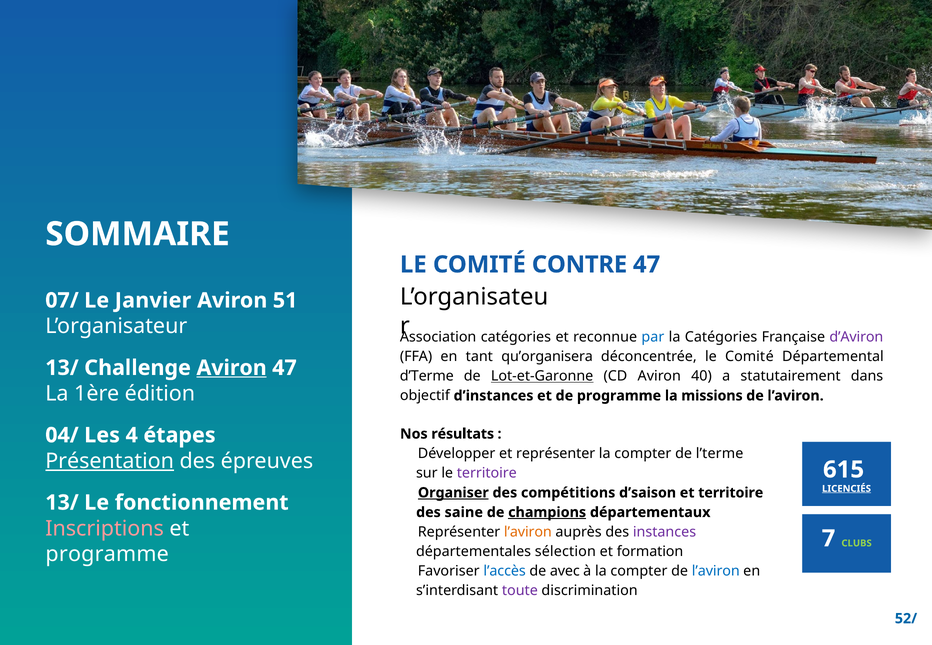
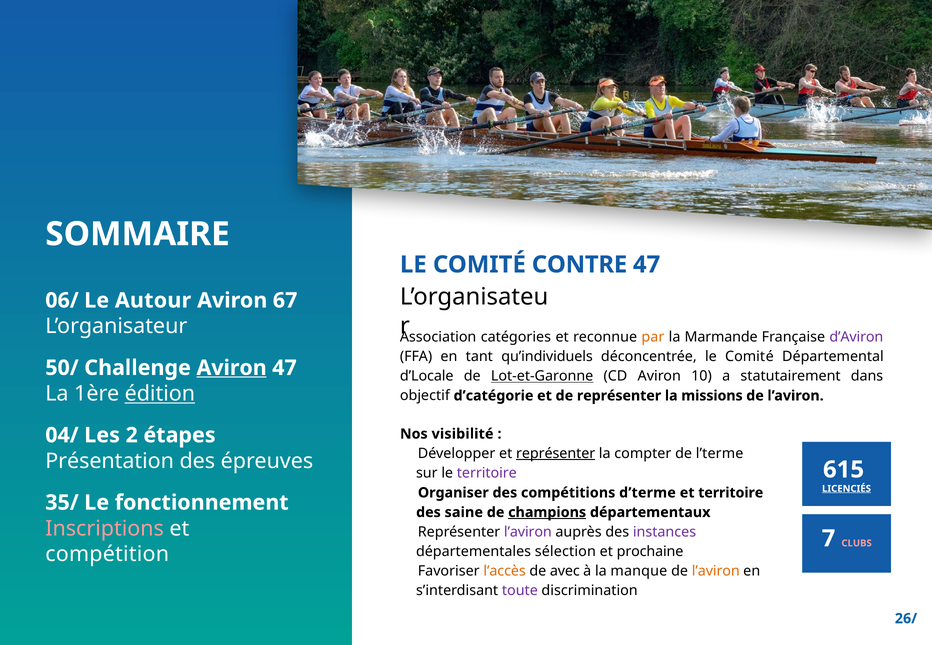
07/: 07/ -> 06/ (62, 301)
Janvier: Janvier -> Autour (153, 301)
51: 51 -> 67 (285, 301)
par colour: blue -> orange (653, 337)
la Catégories: Catégories -> Marmande (721, 337)
qu’organisera: qu’organisera -> qu’individuels (547, 357)
13/: 13/ -> 50/ (62, 368)
d’Terme: d’Terme -> d’Locale (427, 376)
40: 40 -> 10 (702, 376)
édition underline: none -> present (160, 394)
d’instances: d’instances -> d’catégorie (494, 396)
de programme: programme -> représenter (619, 396)
résultats: résultats -> visibilité (463, 434)
4: 4 -> 2 (132, 435)
représenter underline: none -> present (556, 454)
Présentation underline: present -> none (110, 461)
Organiser underline: present -> none (453, 493)
d’saison: d’saison -> d’terme (647, 493)
13/: 13/ -> 35/ (62, 503)
l’aviron colour: orange -> purple (528, 532)
CLUBS colour: light green -> pink (857, 543)
formation: formation -> prochaine (650, 552)
programme: programme -> compétition (107, 554)
l’accès colour: blue -> orange (505, 571)
à la compter: compter -> manque (639, 571)
l’aviron colour: blue -> orange (716, 571)
52/: 52/ -> 26/ (906, 619)
